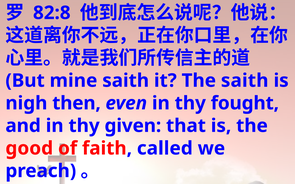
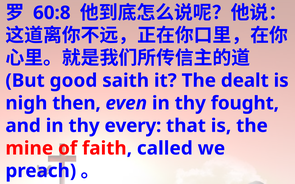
82:8: 82:8 -> 60:8 (52, 13)
mine: mine -> good (73, 81)
The saith: saith -> dealt (245, 81)
given: given -> every (133, 126)
good: good -> mine (29, 149)
